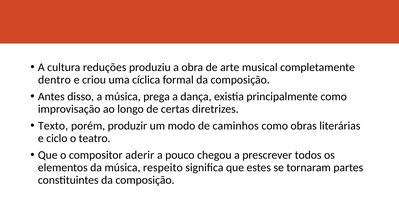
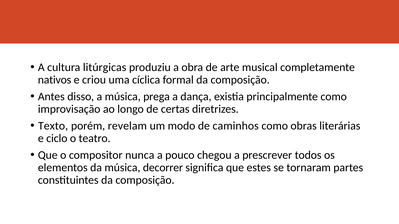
reduções: reduções -> litúrgicas (105, 67)
dentro: dentro -> nativos (55, 80)
produzir: produzir -> revelam (127, 126)
aderir: aderir -> nunca (140, 155)
respeito: respeito -> decorrer (163, 168)
